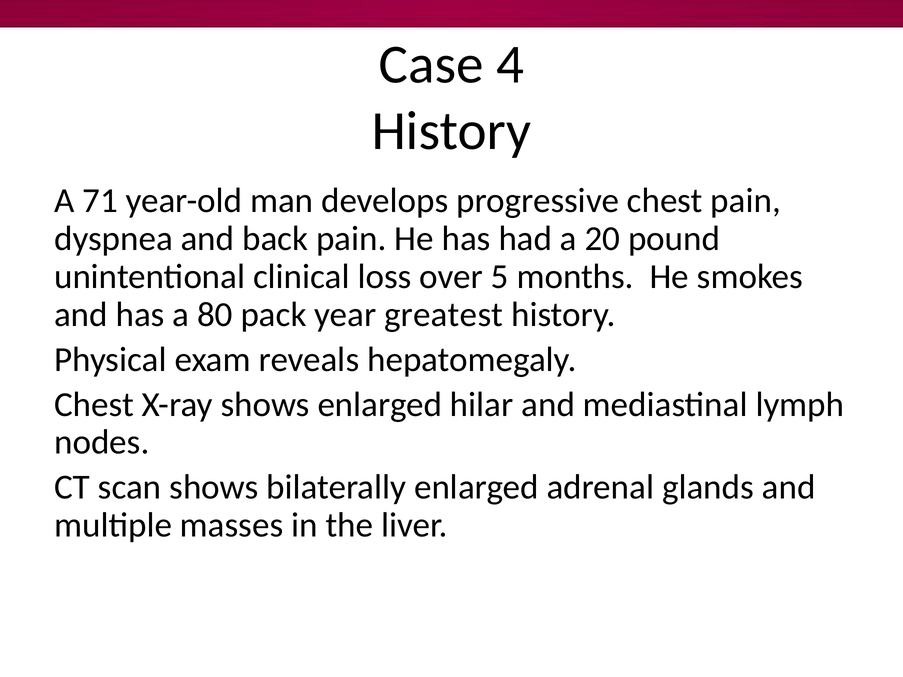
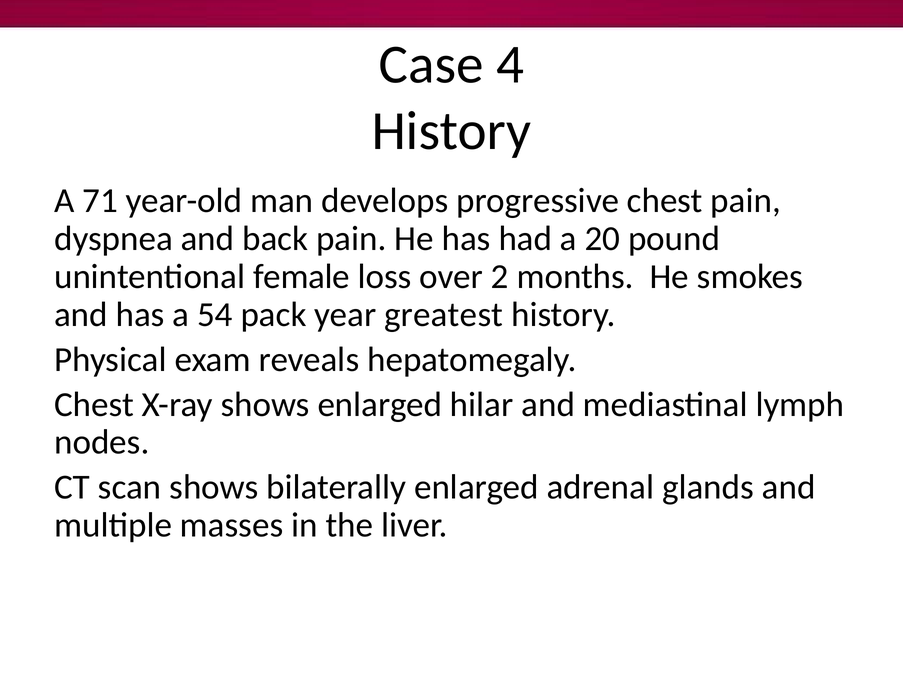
clinical: clinical -> female (302, 277)
5: 5 -> 2 (500, 277)
80: 80 -> 54 (215, 315)
